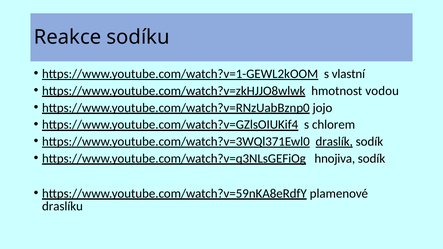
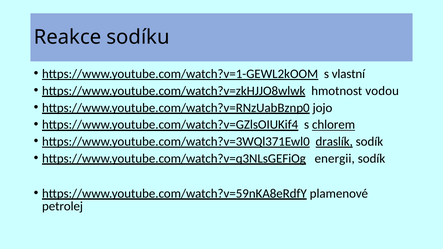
chlorem underline: none -> present (334, 125)
hnojiva: hnojiva -> energii (335, 159)
draslíku: draslíku -> petrolej (63, 206)
